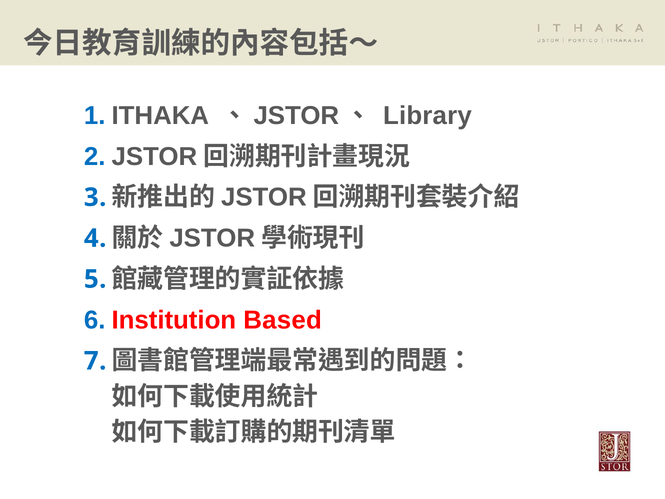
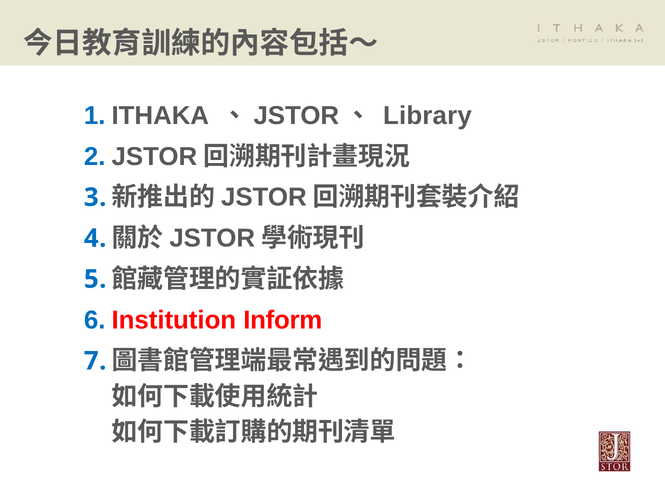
Based: Based -> Inform (283, 320)
